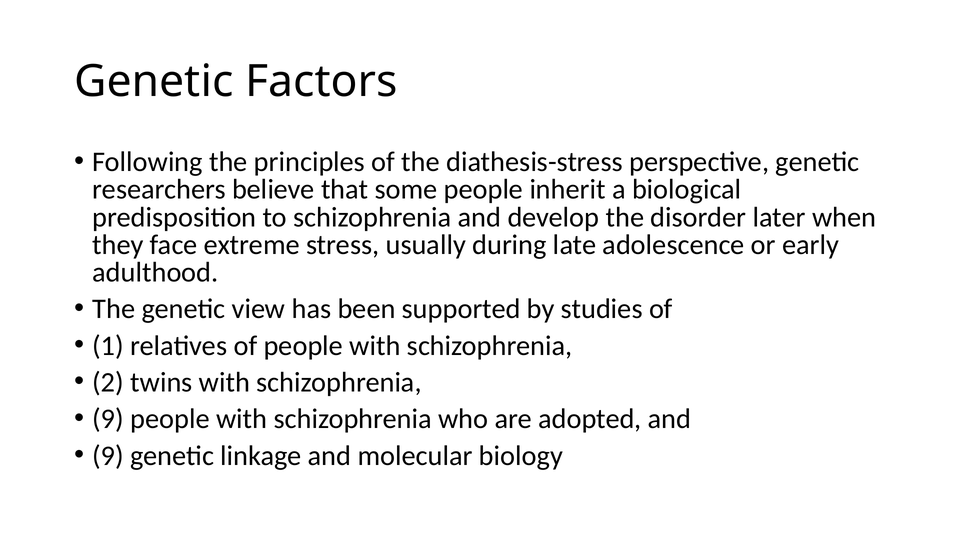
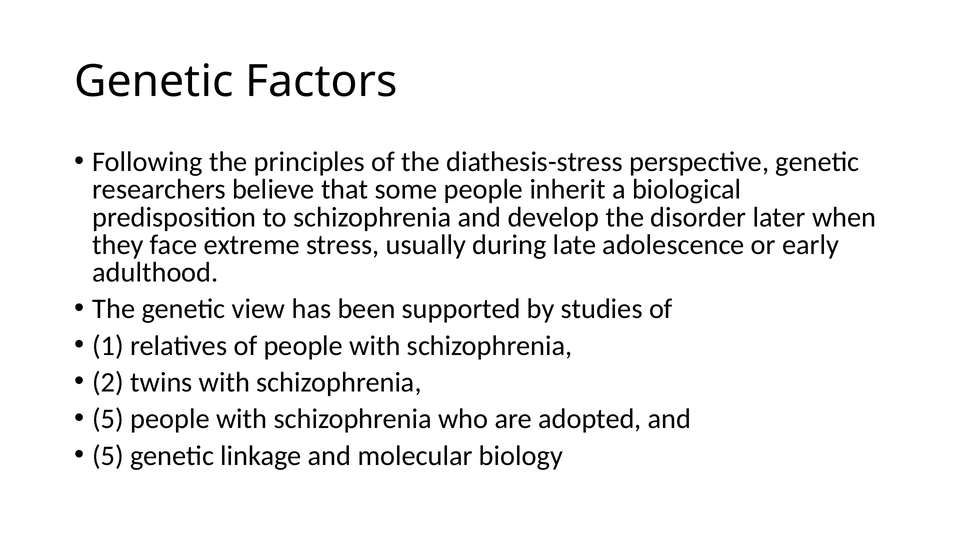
9: 9 -> 5 (108, 419)
9: 9 -> 5 (108, 456)
